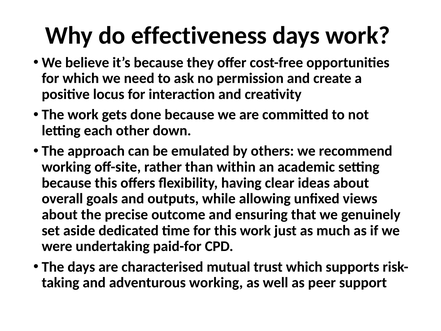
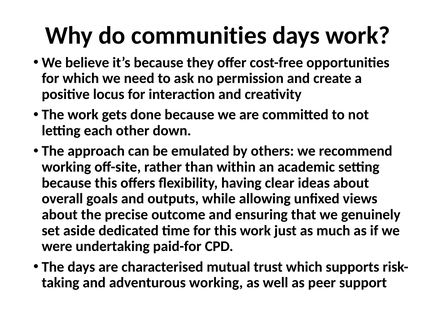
effectiveness: effectiveness -> communities (199, 35)
